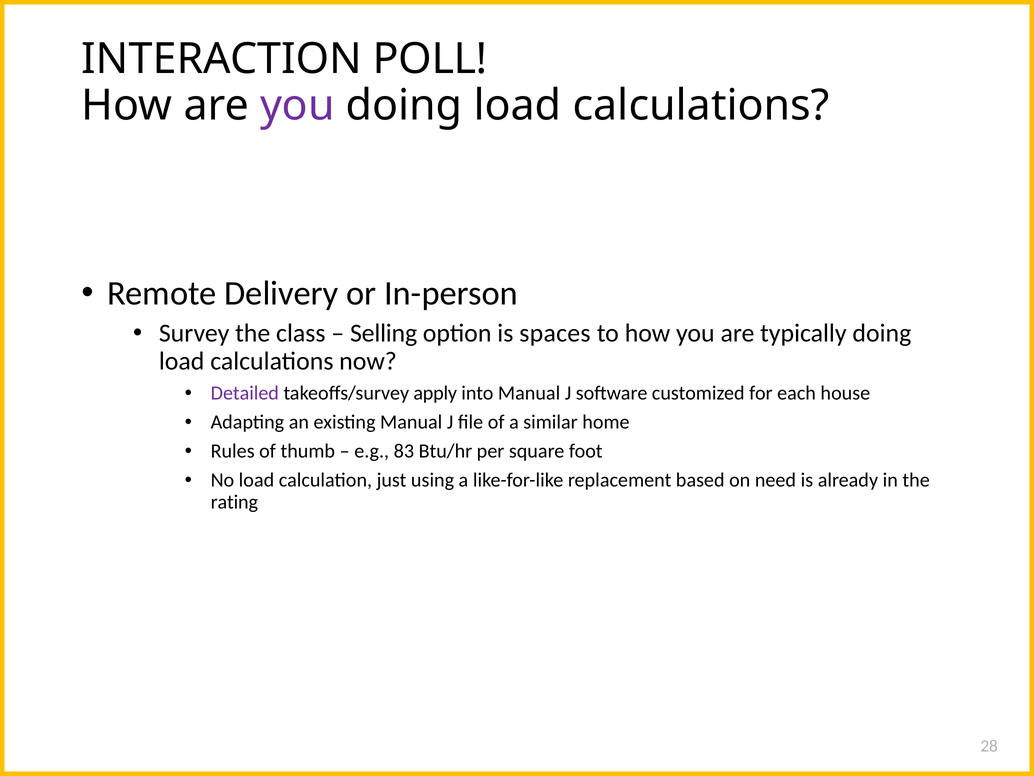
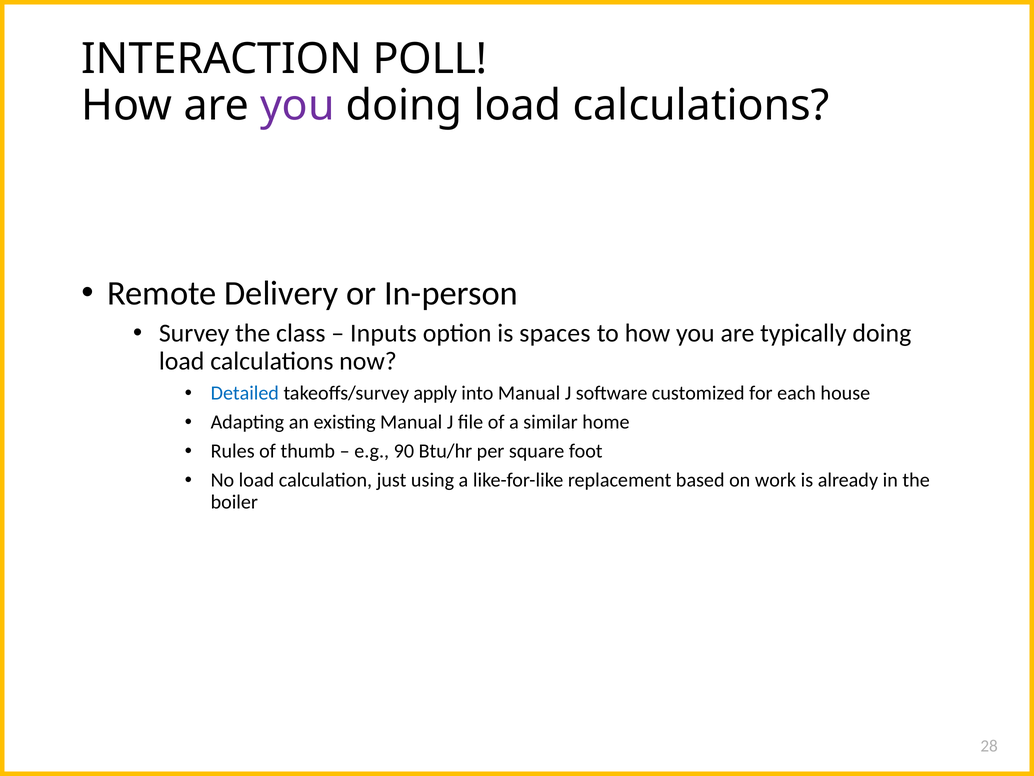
Selling: Selling -> Inputs (383, 333)
Detailed colour: purple -> blue (245, 393)
83: 83 -> 90 (404, 451)
need: need -> work (775, 480)
rating: rating -> boiler (234, 502)
